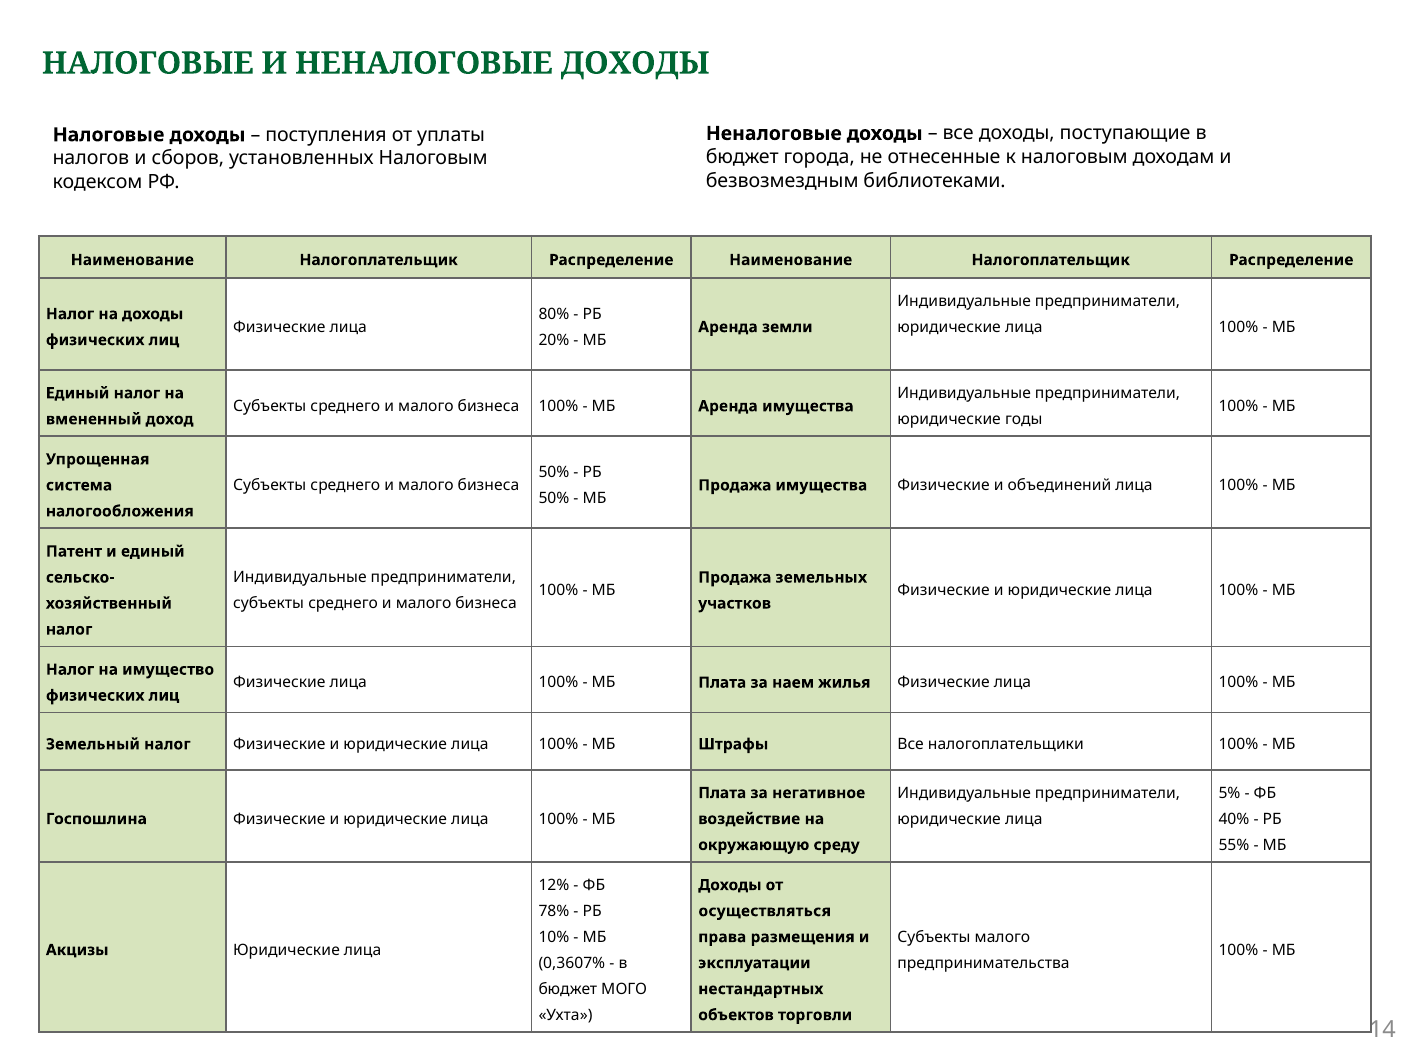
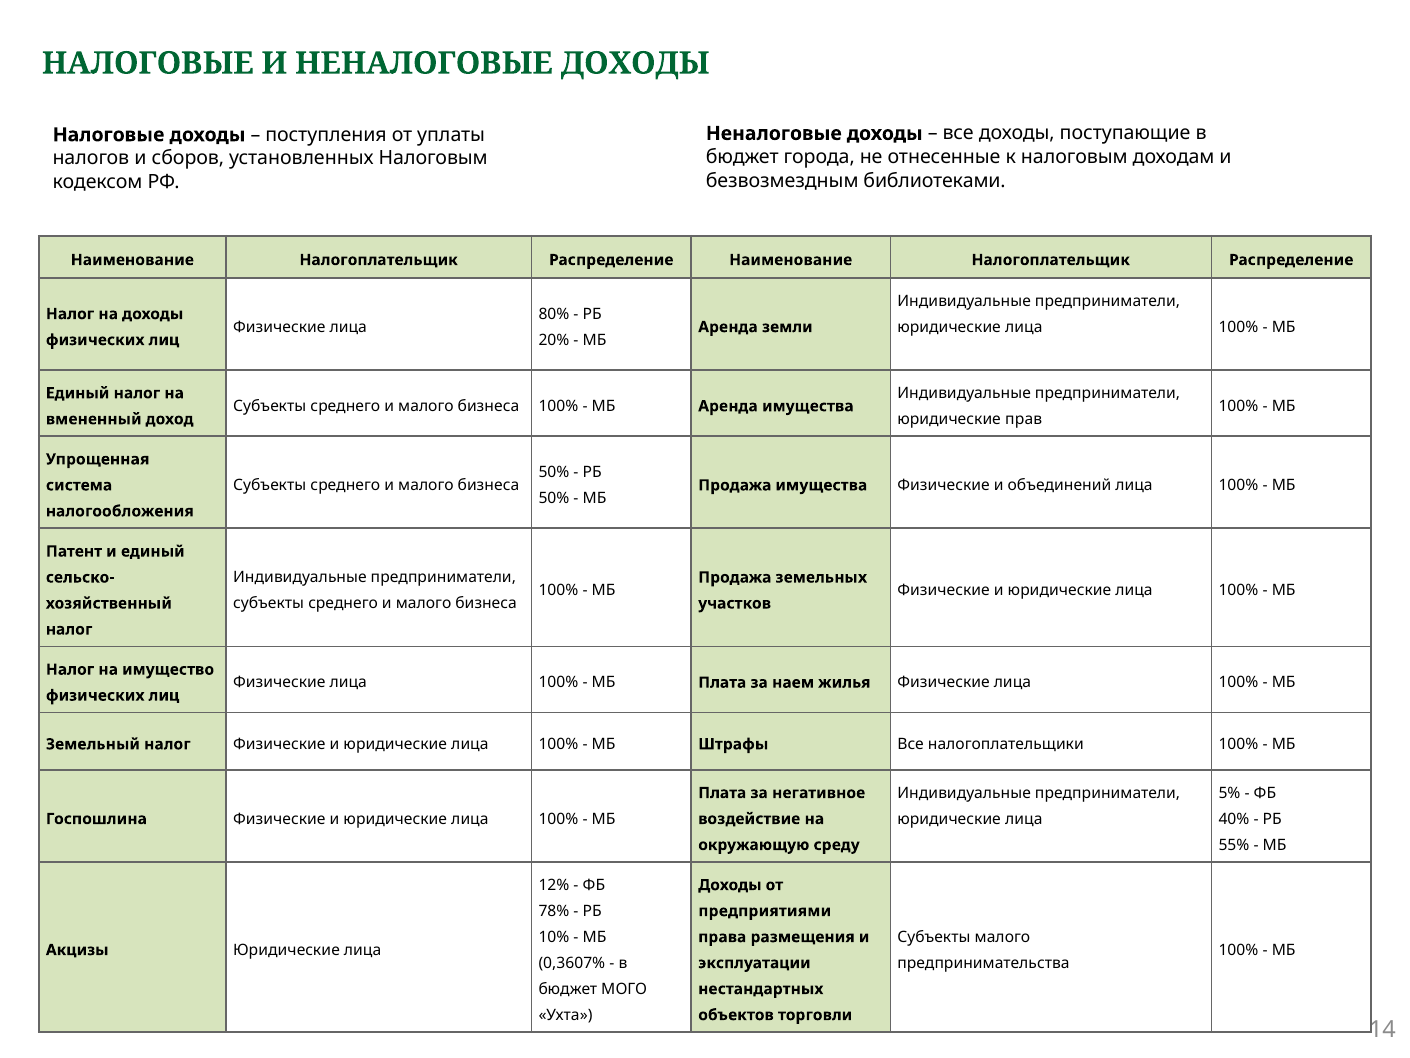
годы: годы -> прав (1024, 419)
осуществляться: осуществляться -> предприятиями (765, 911)
